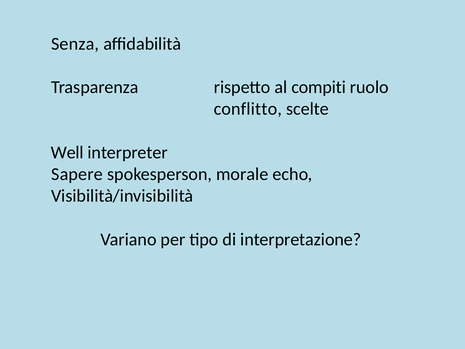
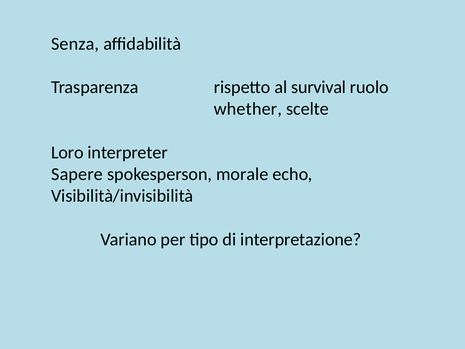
compiti: compiti -> survival (319, 87)
conflitto: conflitto -> whether (248, 109)
Well: Well -> Loro (67, 152)
